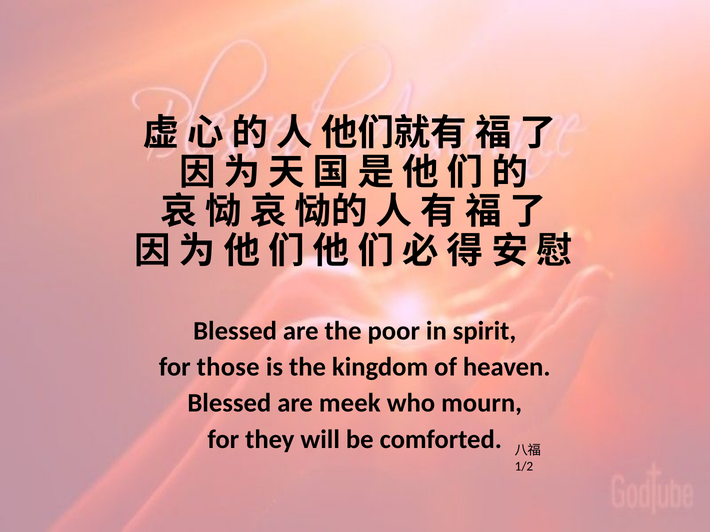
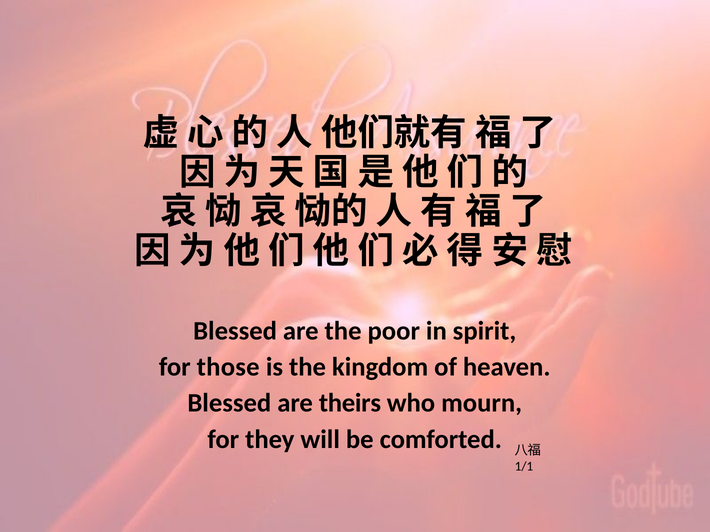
meek: meek -> theirs (350, 404)
1/2: 1/2 -> 1/1 (524, 467)
